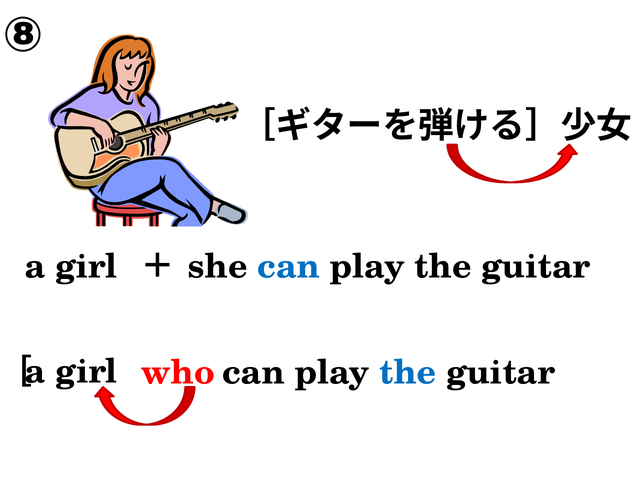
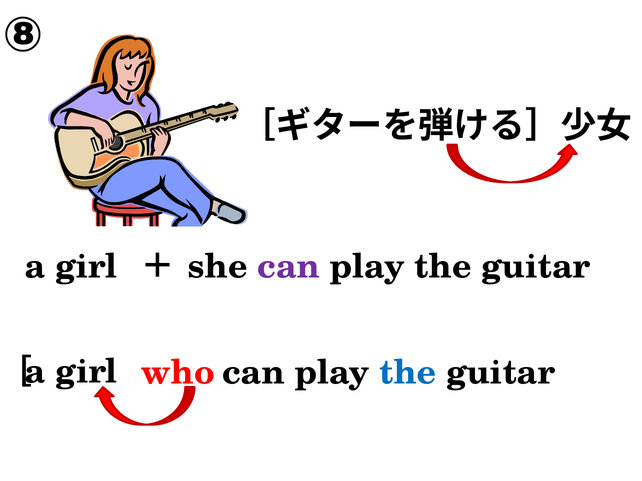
can colour: blue -> purple (289, 267)
